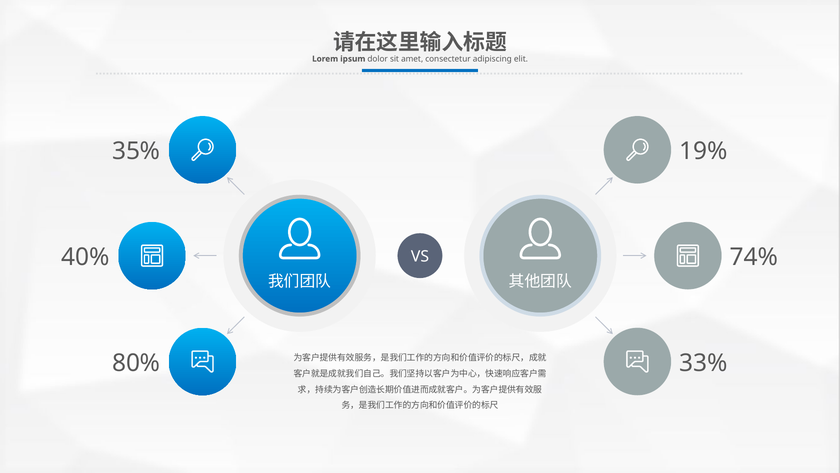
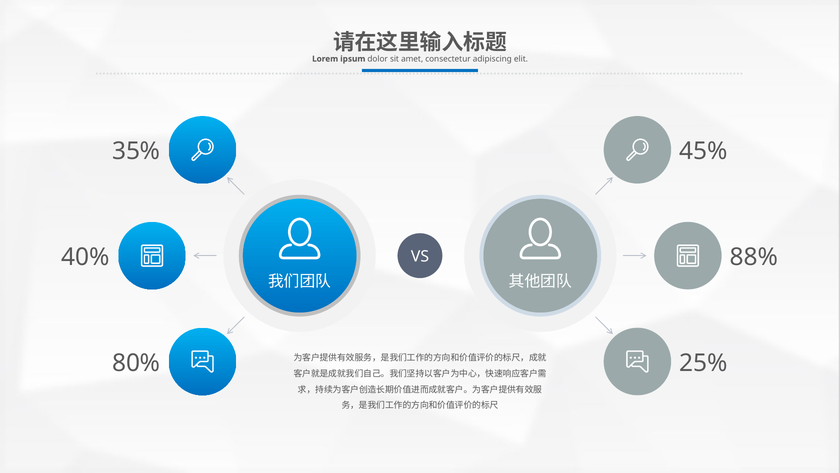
19%: 19% -> 45% (703, 151)
74%: 74% -> 88% (754, 257)
33%: 33% -> 25% (703, 363)
